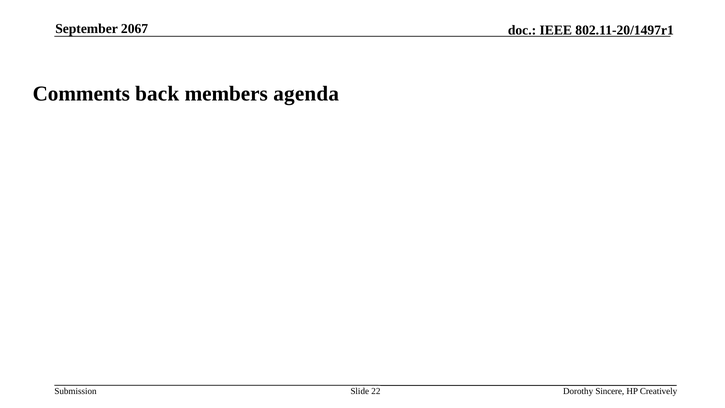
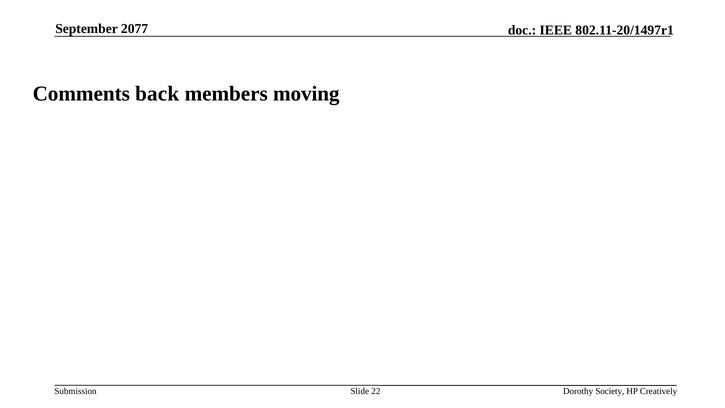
2067: 2067 -> 2077 (135, 29)
agenda: agenda -> moving (306, 94)
Sincere: Sincere -> Society (610, 391)
